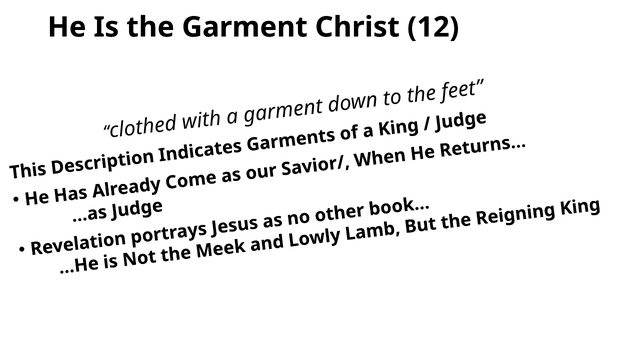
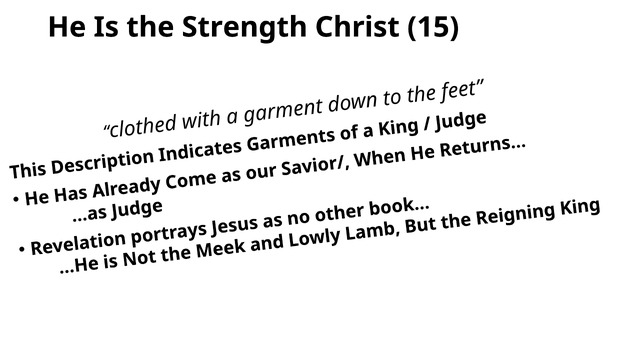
Garment: Garment -> Strength (245, 27)
12: 12 -> 15 (433, 27)
